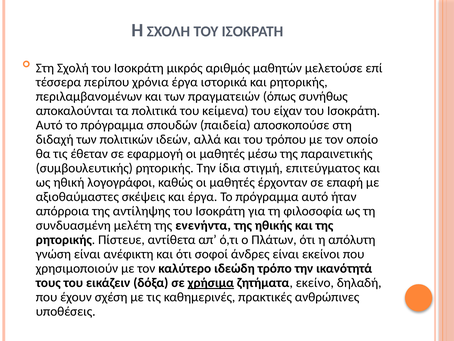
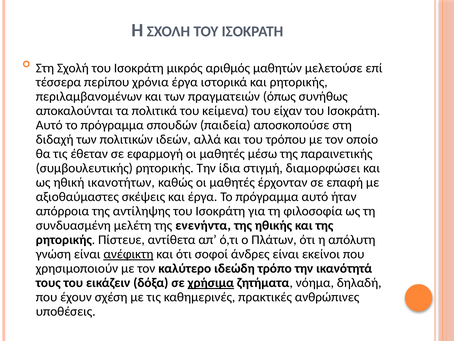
επιτεύγματος: επιτεύγματος -> διαμορφώσει (323, 168)
λογογράφοι: λογογράφοι -> ικανοτήτων (121, 182)
ανέφικτη underline: none -> present (128, 254)
εκείνο: εκείνο -> νόημα (315, 282)
